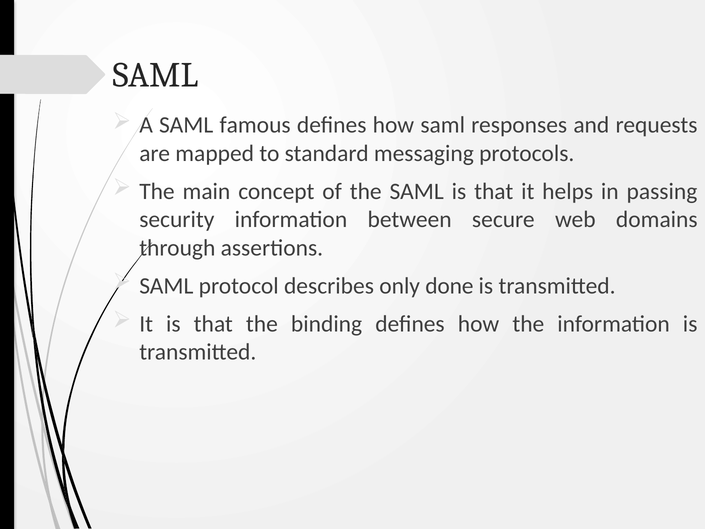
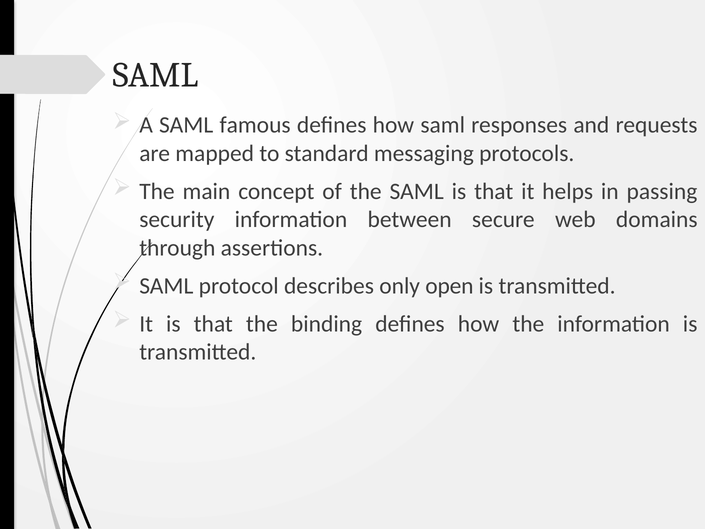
done: done -> open (449, 286)
